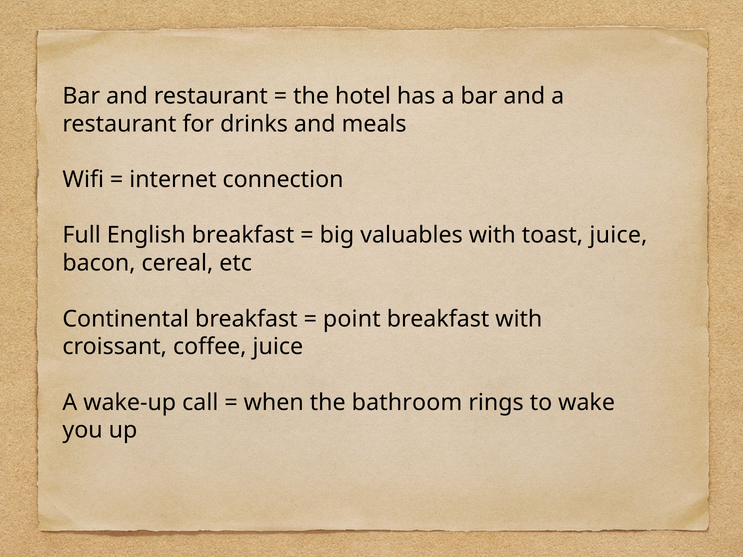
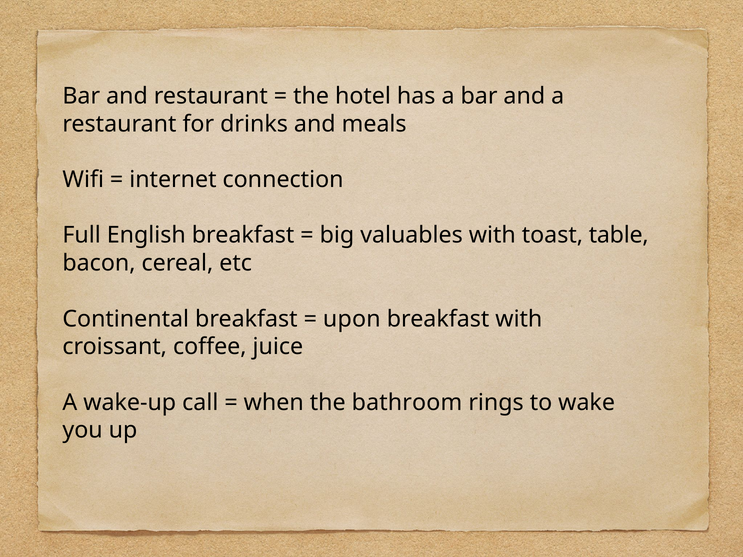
toast juice: juice -> table (619, 235)
point: point -> upon (352, 319)
